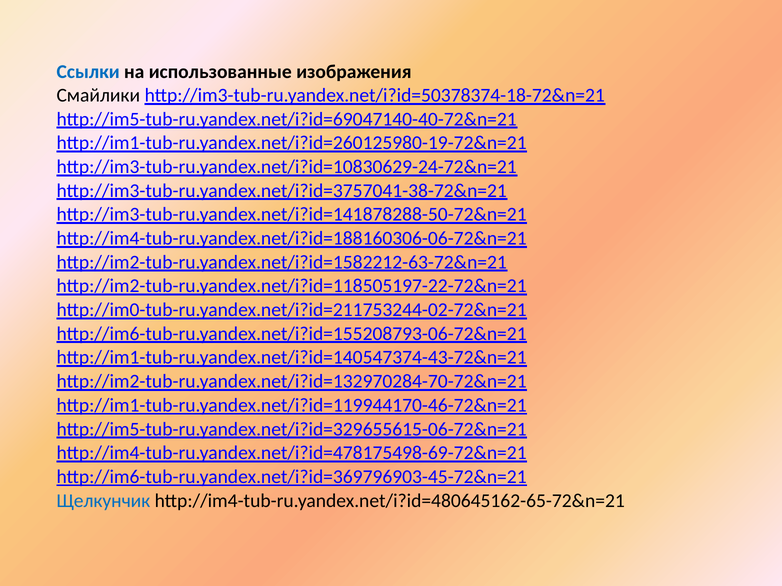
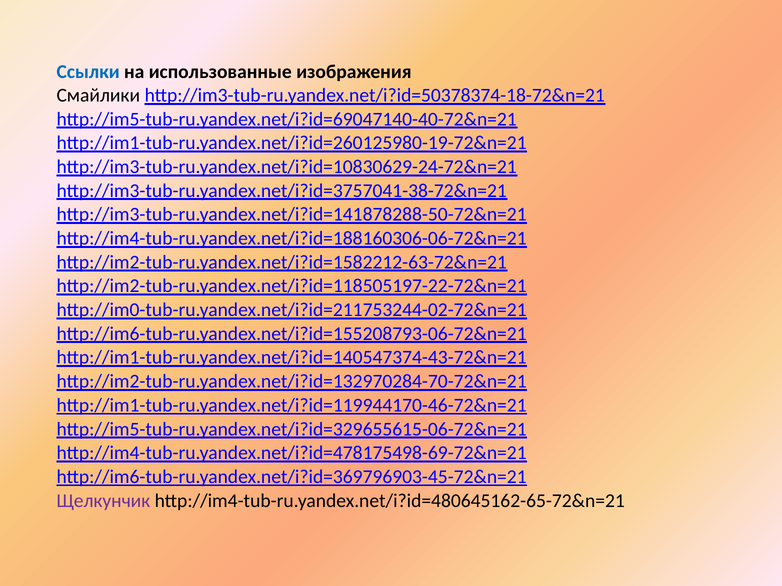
Щелкунчик colour: blue -> purple (103, 501)
